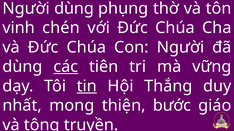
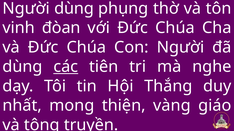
chén: chén -> đòan (61, 28)
vững: vững -> nghe (212, 67)
tin underline: present -> none (87, 86)
bước: bước -> vàng (172, 106)
